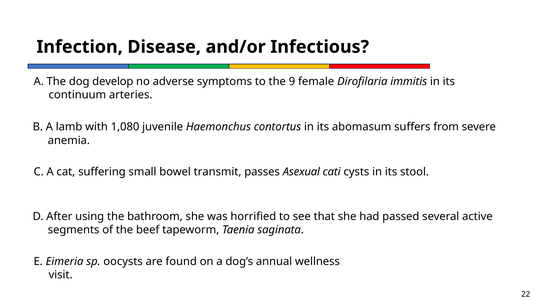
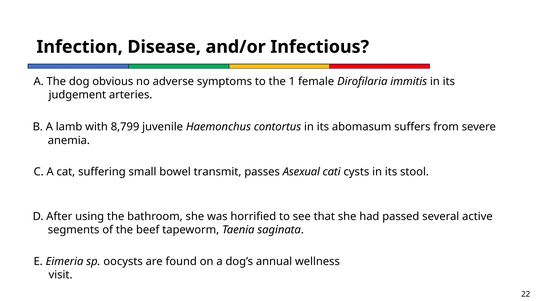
develop: develop -> obvious (113, 81)
9: 9 -> 1 (292, 81)
continuum: continuum -> judgement (77, 95)
1,080: 1,080 -> 8,799 (125, 127)
